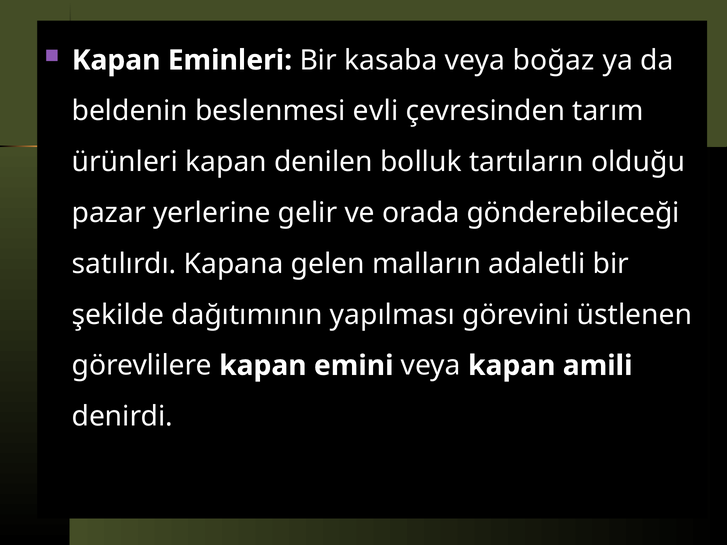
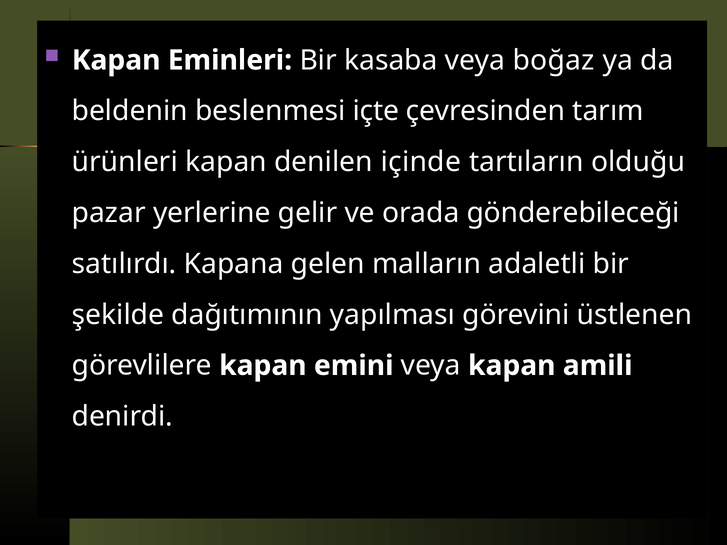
evli: evli -> içte (376, 111)
bolluk: bolluk -> içinde (421, 162)
